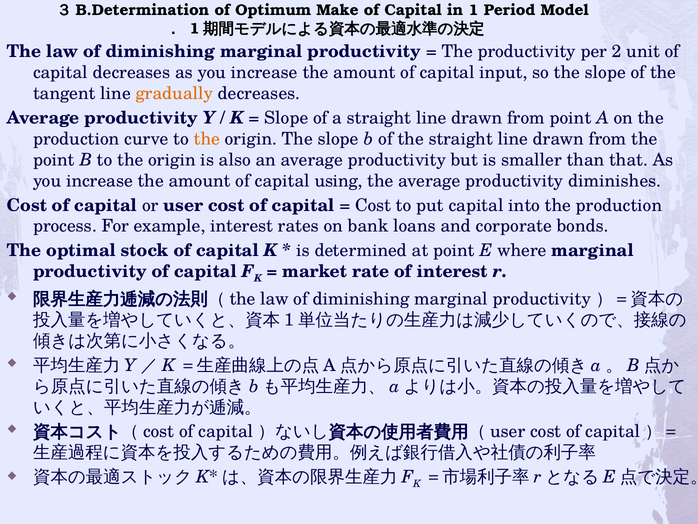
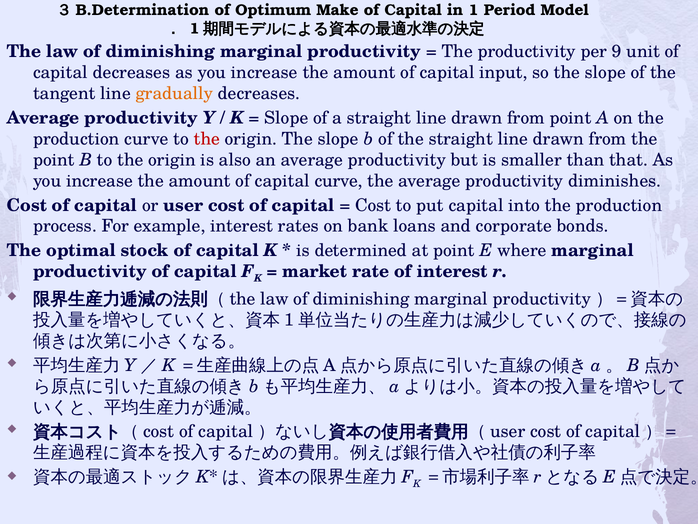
2: 2 -> 9 (617, 52)
the colour: orange -> red (207, 139)
capital using: using -> curve (339, 181)
